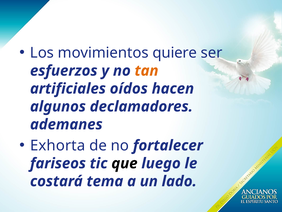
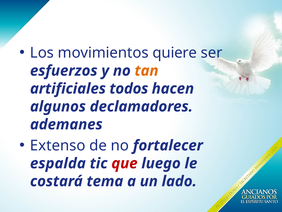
oídos: oídos -> todos (129, 88)
Exhorta: Exhorta -> Extenso (58, 145)
fariseos: fariseos -> espalda (58, 163)
que colour: black -> red (124, 163)
